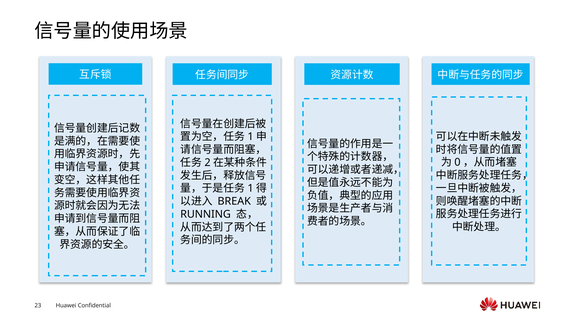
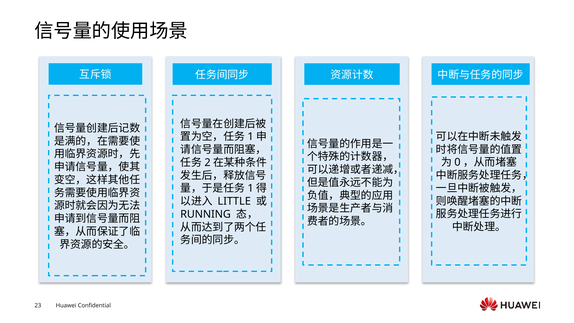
BREAK: BREAK -> LITTLE (234, 201)
